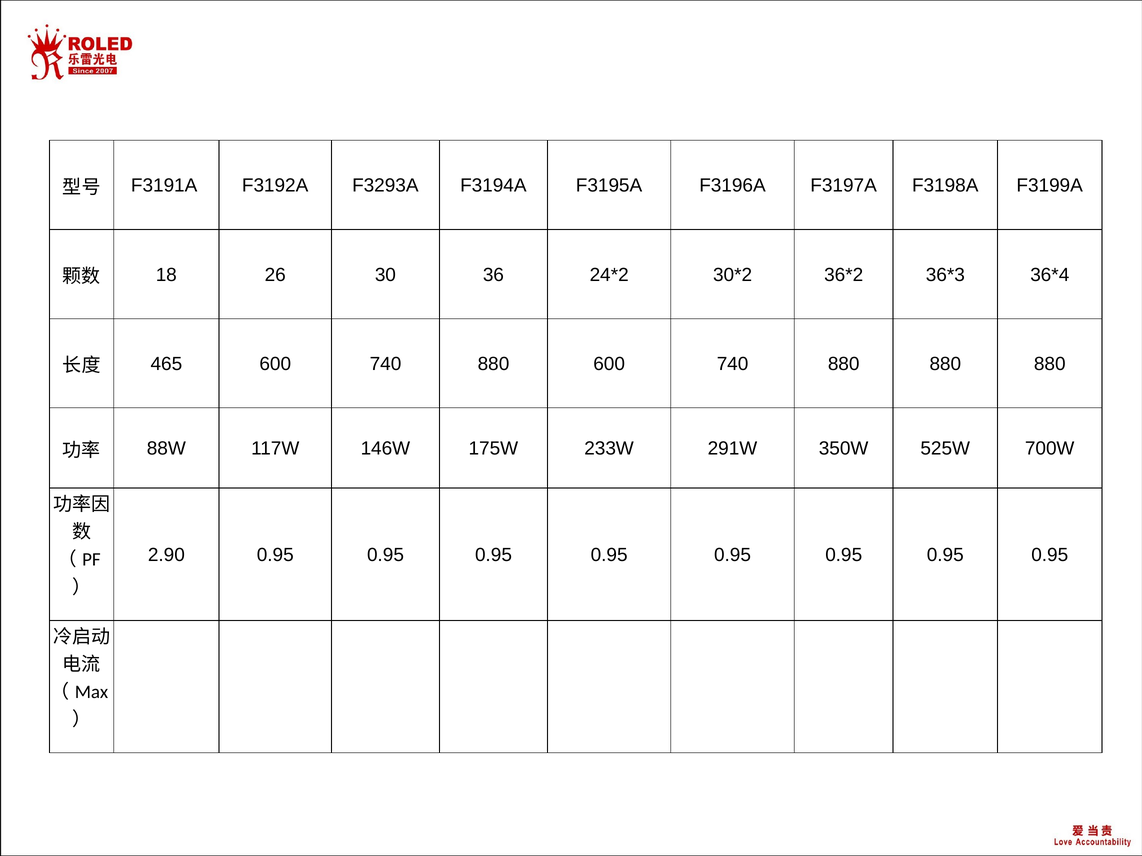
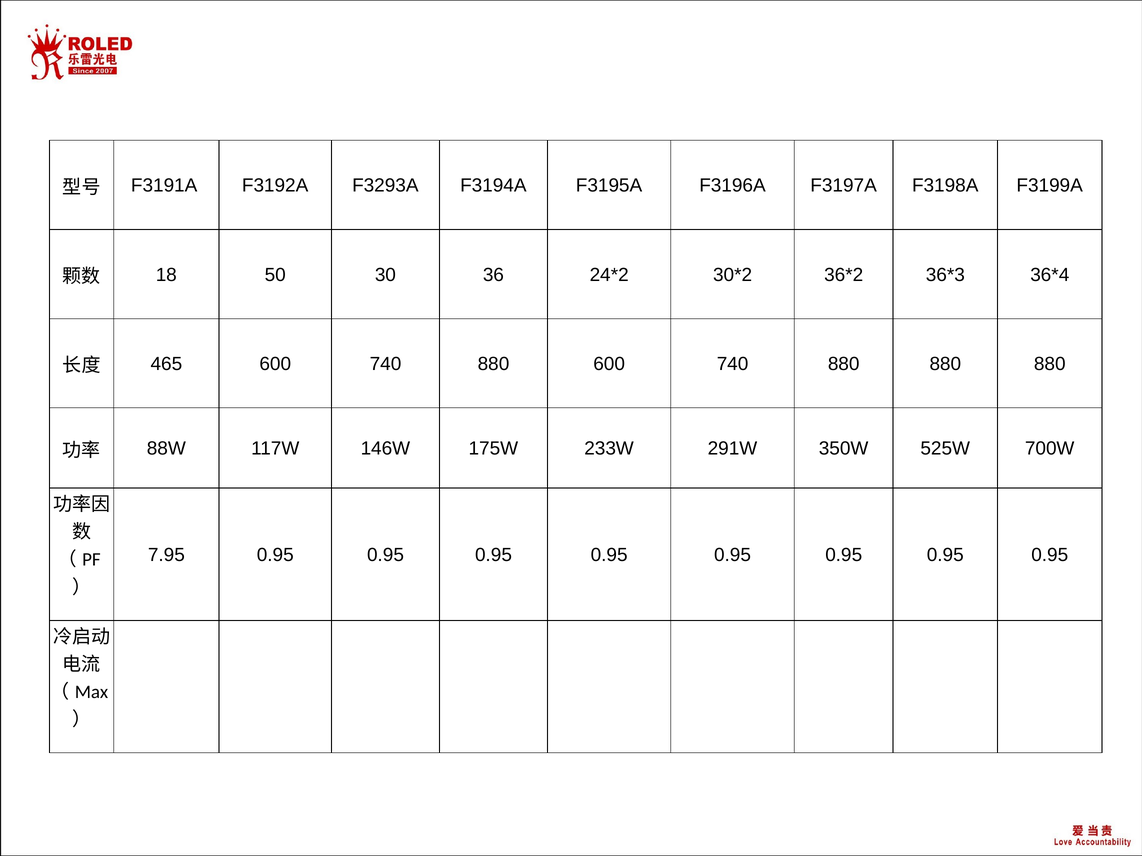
26: 26 -> 50 (275, 275)
2.90: 2.90 -> 7.95 (166, 555)
